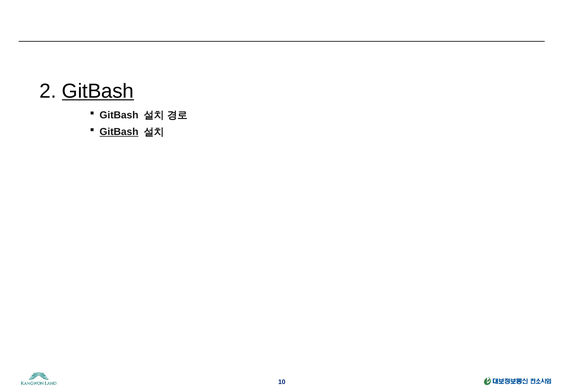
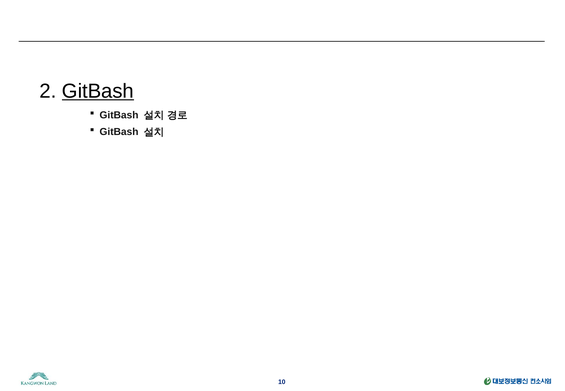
GitBash underline: present -> none (119, 132)
